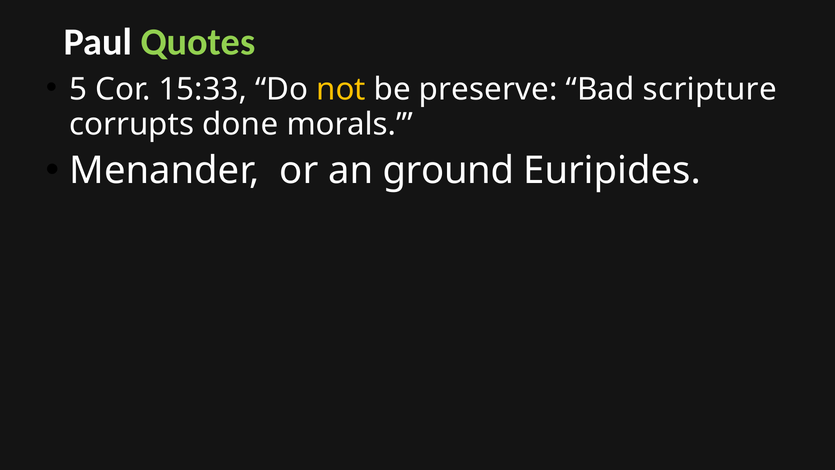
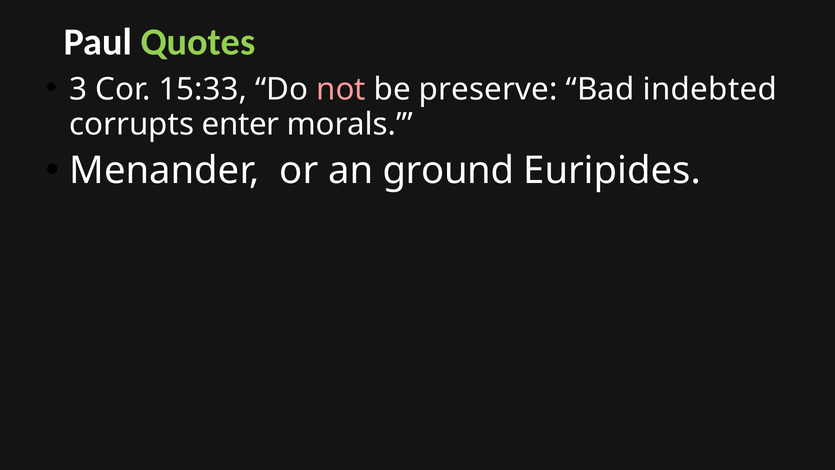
5: 5 -> 3 (78, 90)
not colour: yellow -> pink (341, 90)
scripture: scripture -> indebted (710, 90)
done: done -> enter (241, 124)
